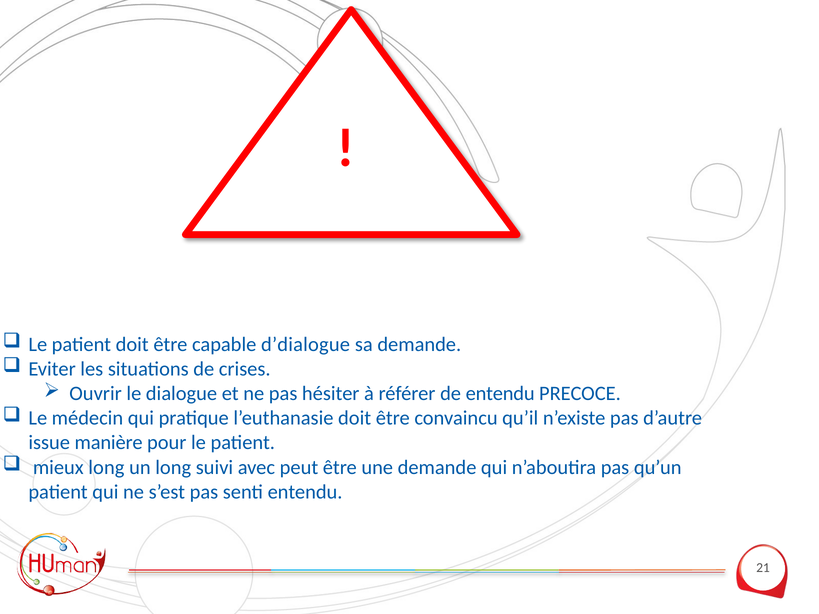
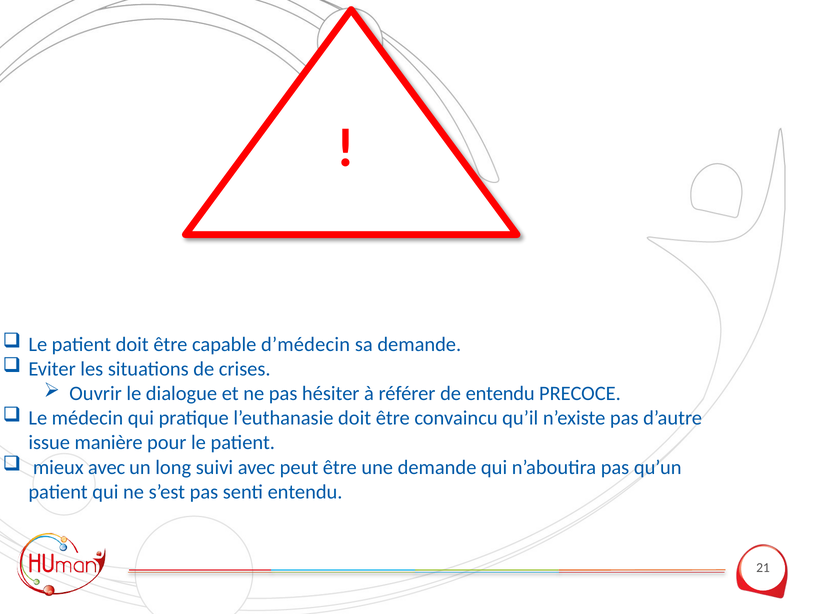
d’dialogue: d’dialogue -> d’médecin (306, 345)
mieux long: long -> avec (107, 467)
